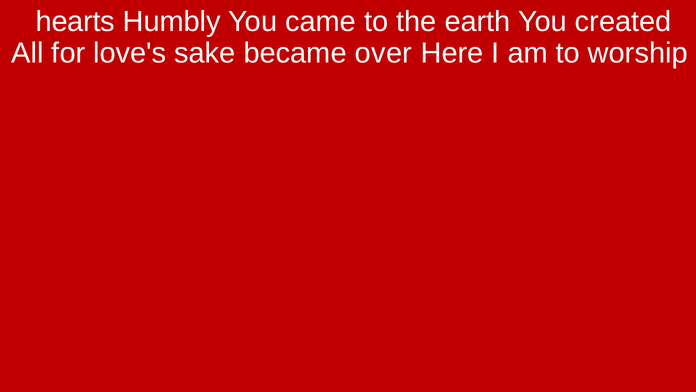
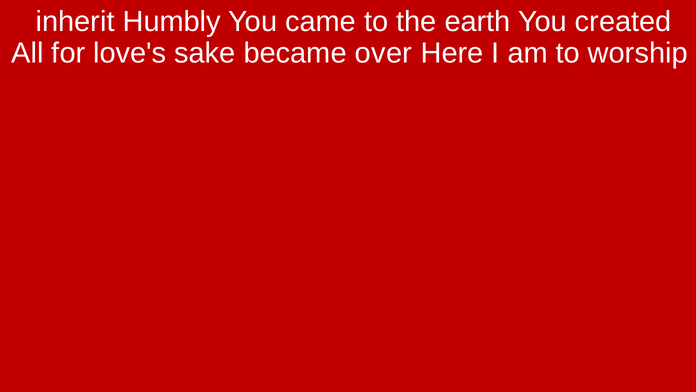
hearts: hearts -> inherit (75, 22)
